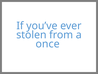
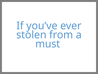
once: once -> must (48, 44)
